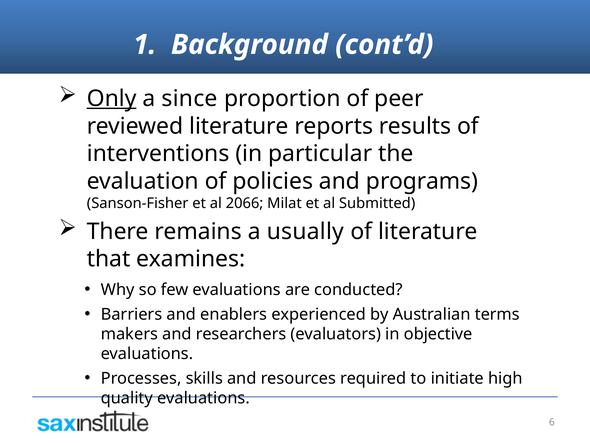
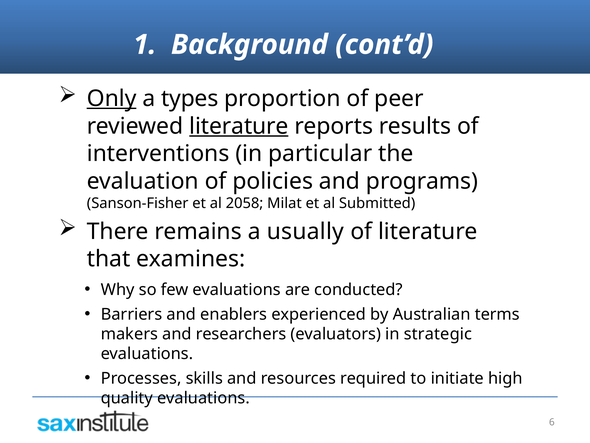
since: since -> types (190, 98)
literature underline: none -> present (239, 126)
2066: 2066 -> 2058 (245, 203)
objective: objective -> strategic (438, 334)
